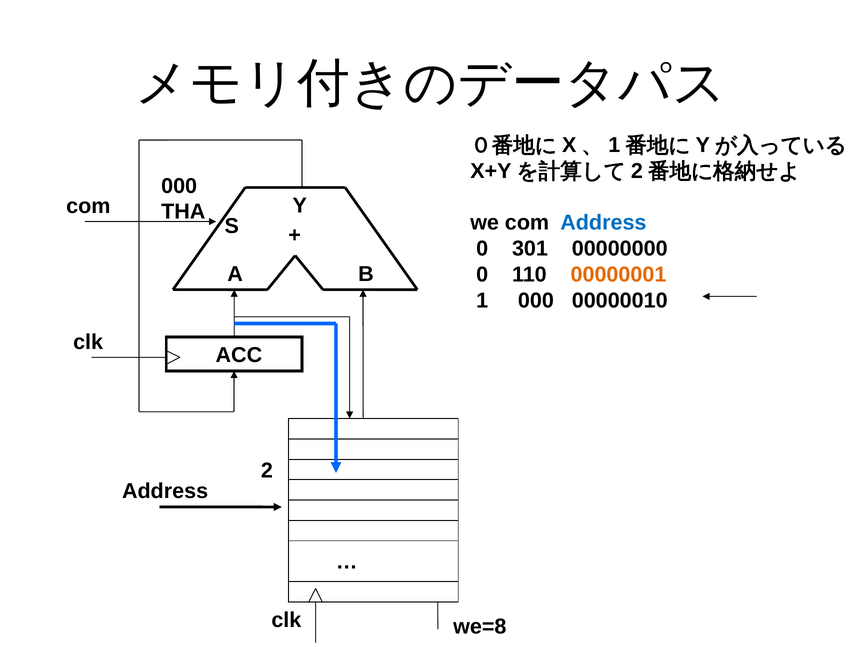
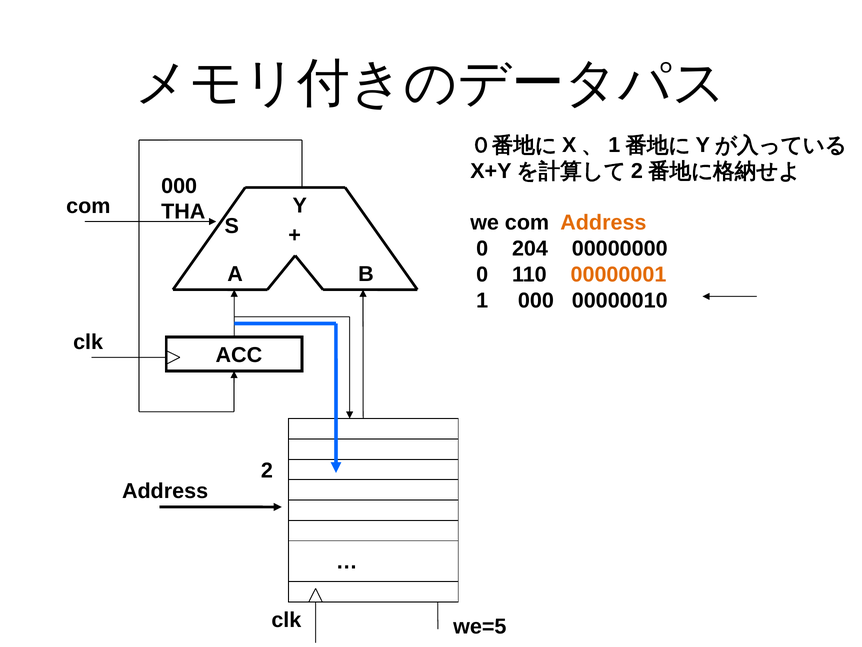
Address colour: blue -> orange (603, 223)
301: 301 -> 204 (530, 249)
we=8: we=8 -> we=5 (480, 626)
